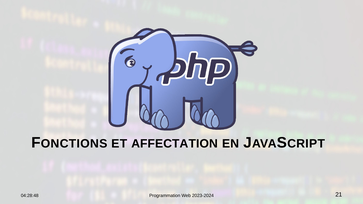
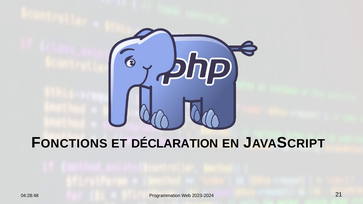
AFFECTATION: AFFECTATION -> DÉCLARATION (175, 144)
